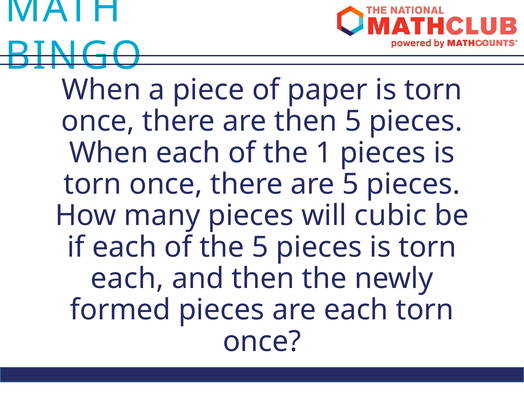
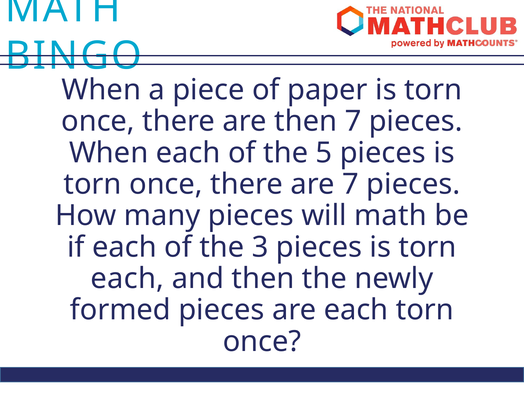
then 5: 5 -> 7 (353, 121)
1: 1 -> 5 (324, 153)
are 5: 5 -> 7 (350, 184)
will cubic: cubic -> math (391, 216)
the 5: 5 -> 3 (260, 247)
